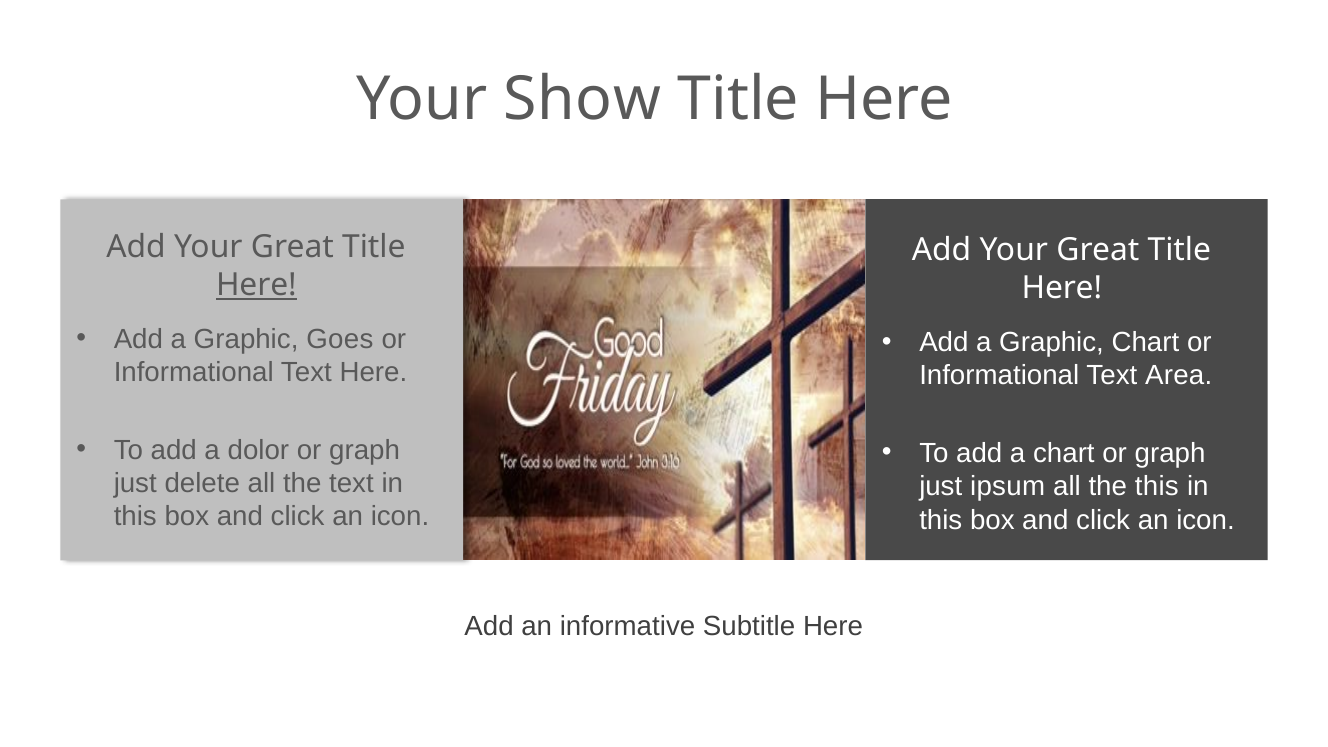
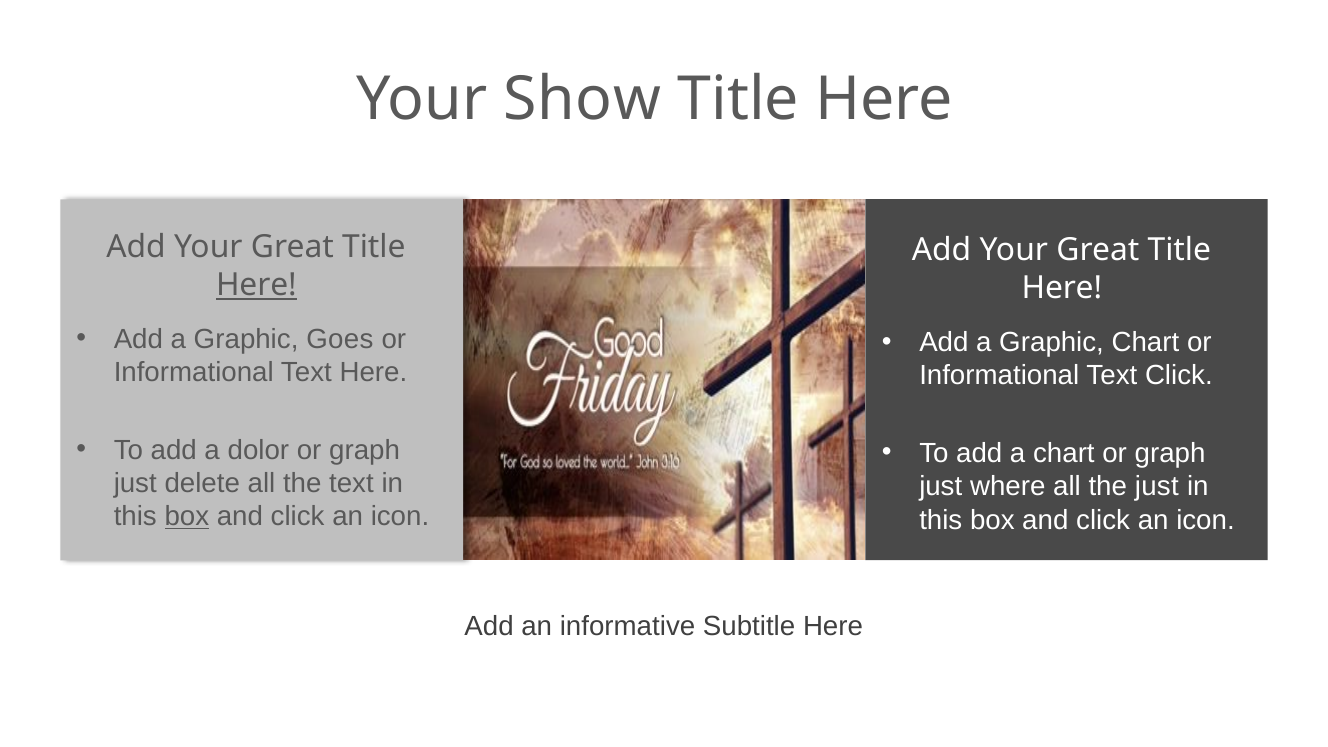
Text Area: Area -> Click (1179, 376)
ipsum: ipsum -> where (1008, 487)
the this: this -> just (1157, 487)
box underline: none -> present (187, 517)
